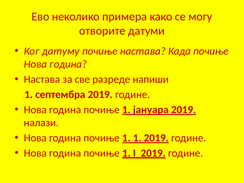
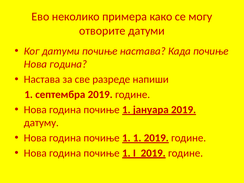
Ког датуму: датуму -> датуми (61, 51)
налази: налази -> датуму (41, 123)
